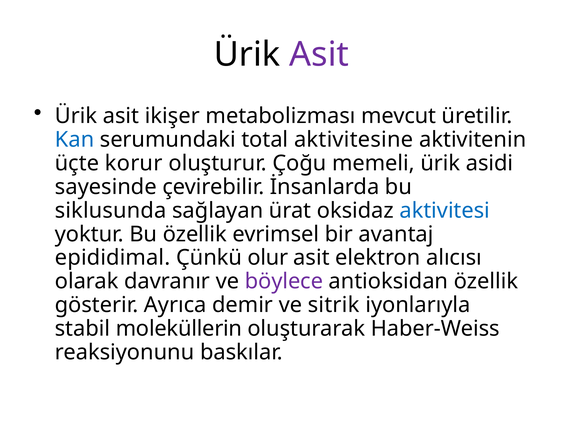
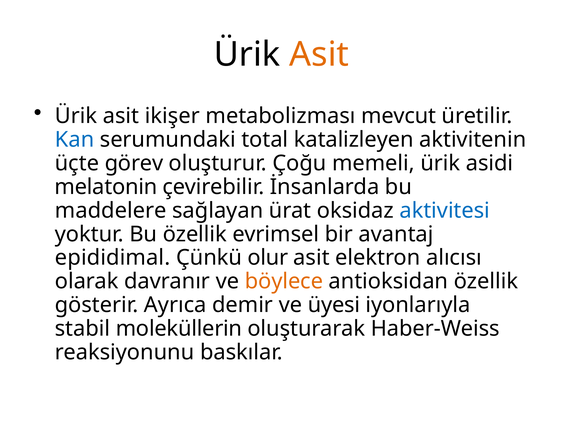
Asit colour: purple -> orange (319, 55)
aktivitesine: aktivitesine -> katalizleyen (354, 140)
korur: korur -> görev (134, 163)
sayesinde: sayesinde -> melatonin (106, 187)
siklusunda: siklusunda -> maddelere (111, 211)
böylece colour: purple -> orange (284, 282)
sitrik: sitrik -> üyesi (334, 305)
